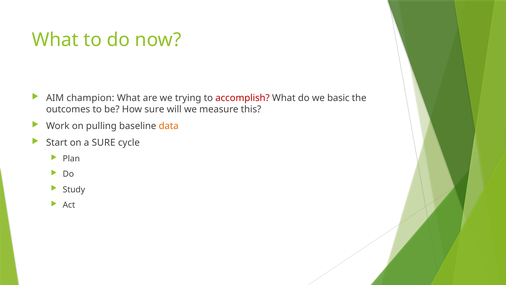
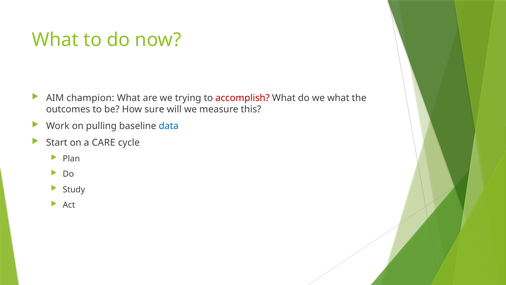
we basic: basic -> what (338, 98)
data colour: orange -> blue (169, 126)
a SURE: SURE -> CARE (104, 143)
